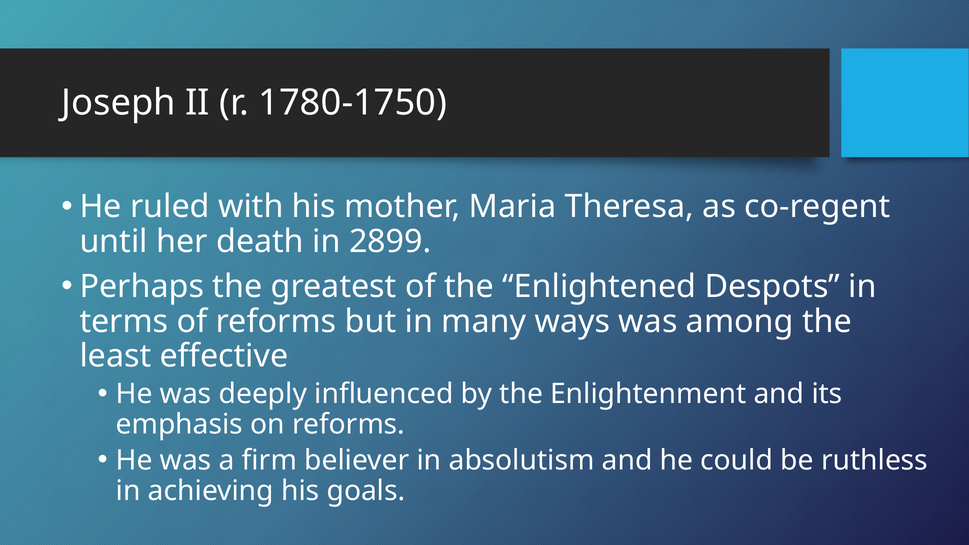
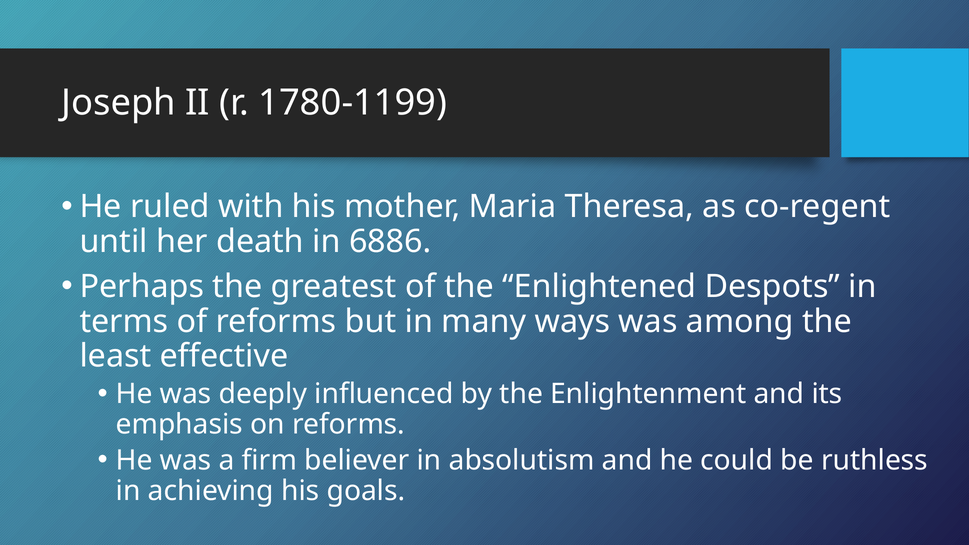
1780-1750: 1780-1750 -> 1780-1199 (353, 103)
2899: 2899 -> 6886 (390, 242)
